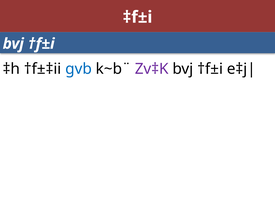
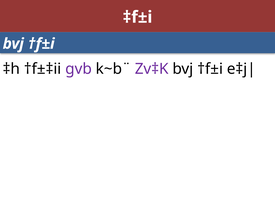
gvb colour: blue -> purple (79, 69)
